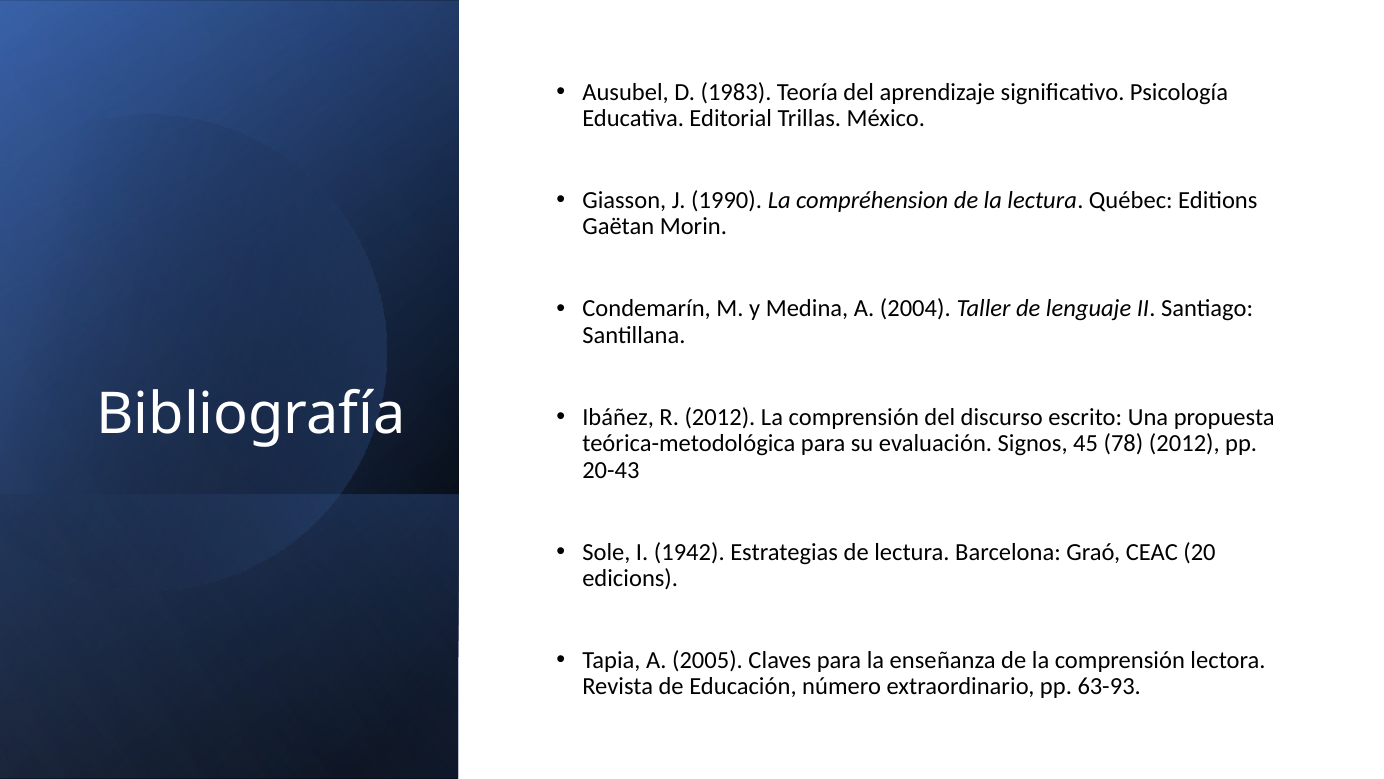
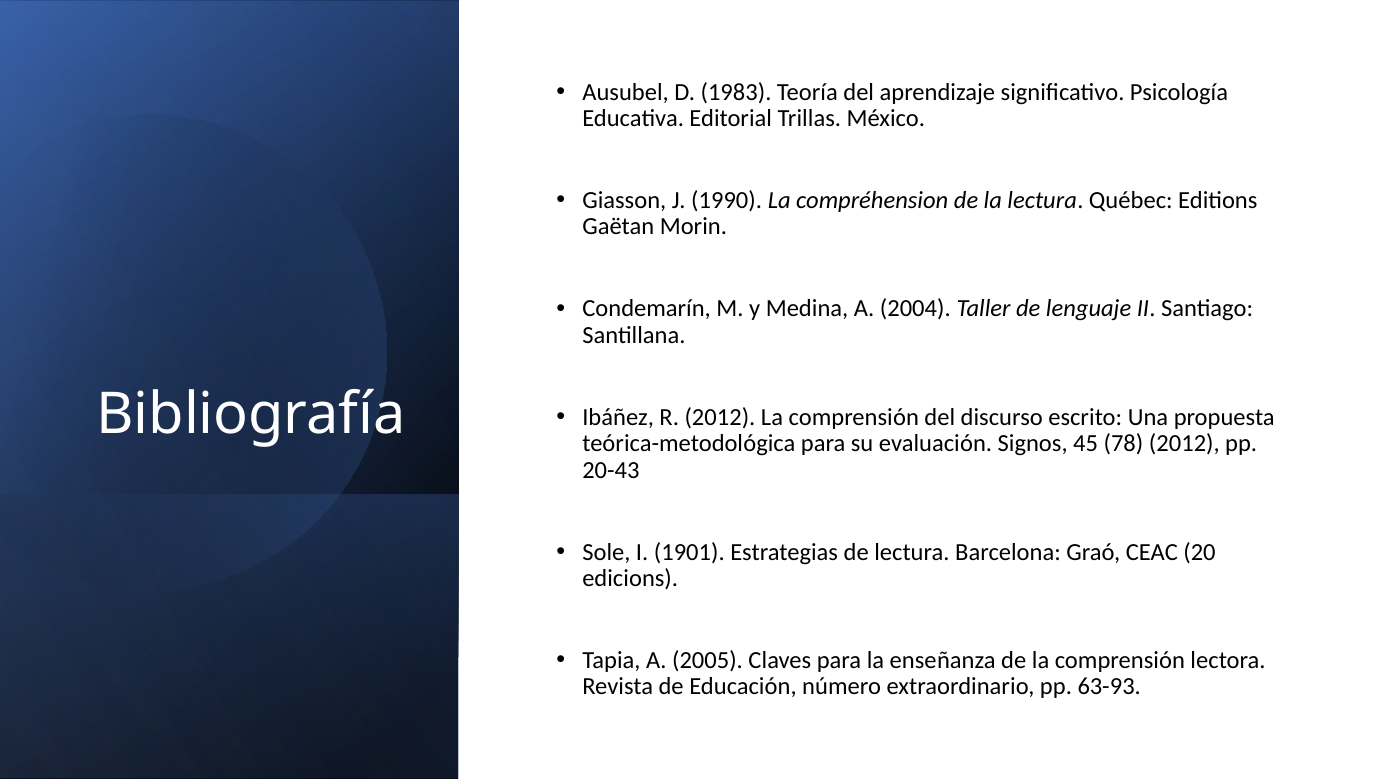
1942: 1942 -> 1901 (689, 552)
